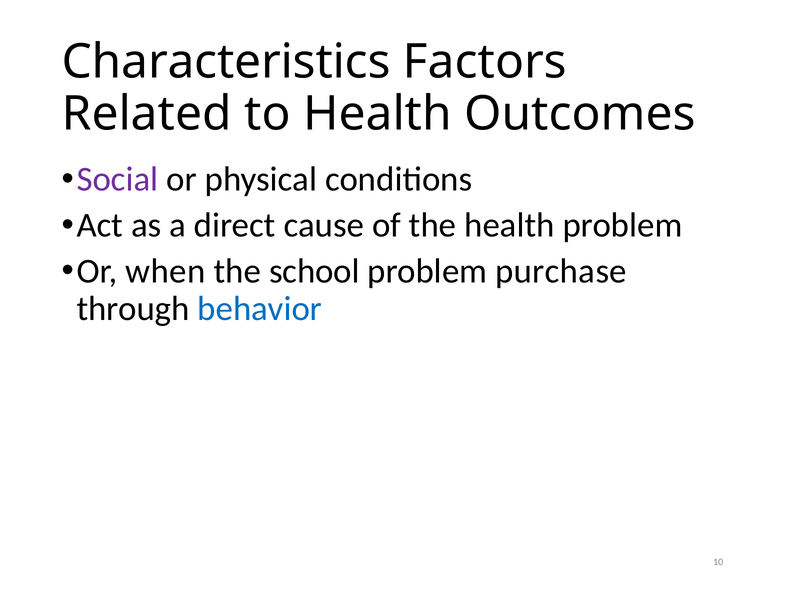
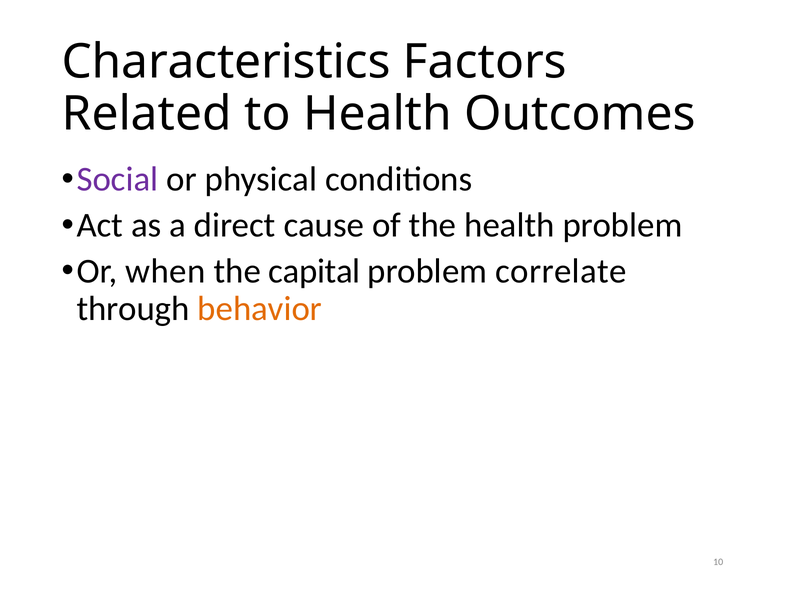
school: school -> capital (314, 271)
purchase: purchase -> correlate (561, 271)
behavior colour: blue -> orange (260, 309)
